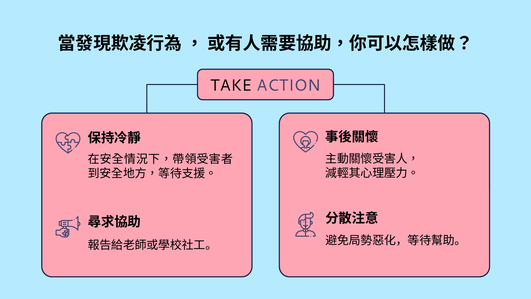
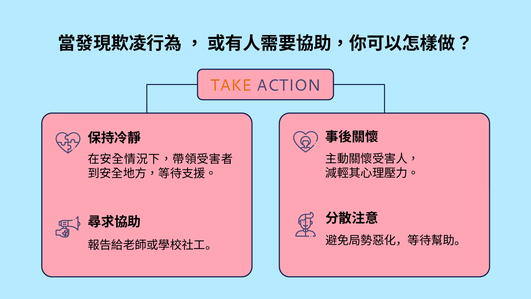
TAKE colour: black -> orange (231, 86)
